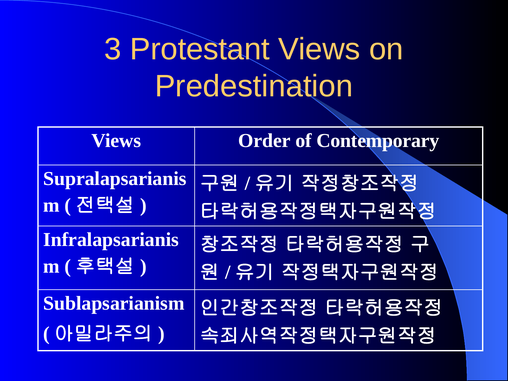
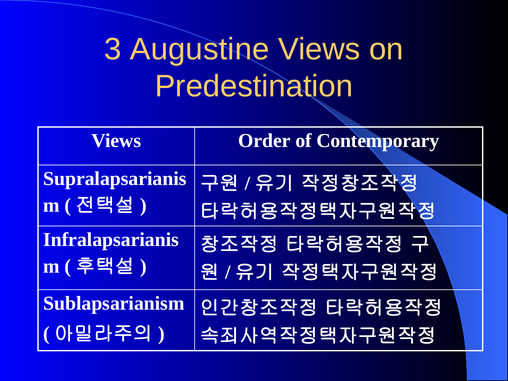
Protestant: Protestant -> Augustine (200, 49)
